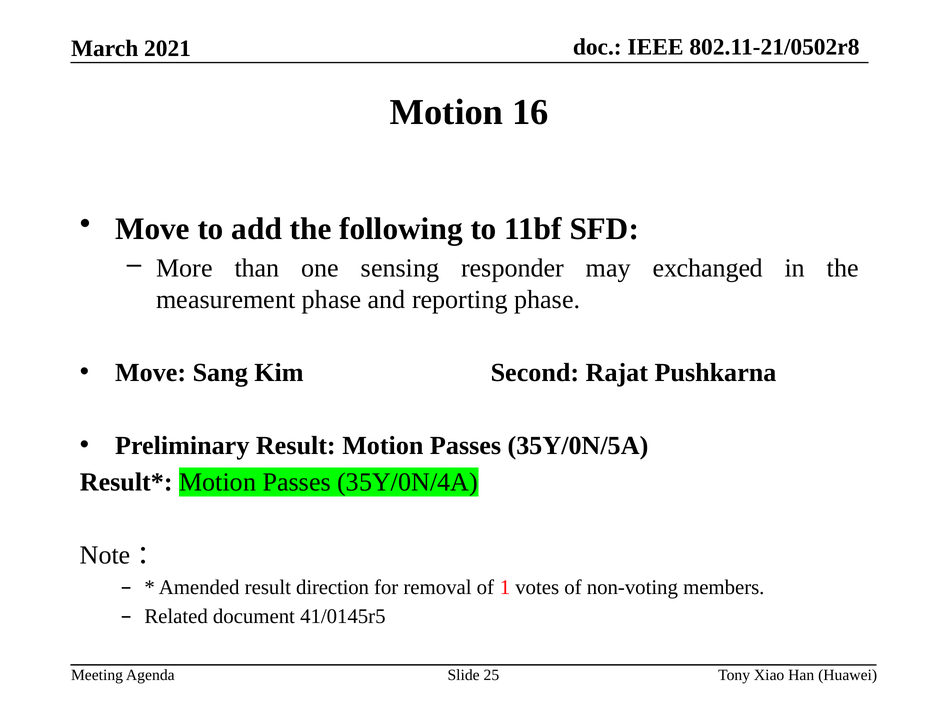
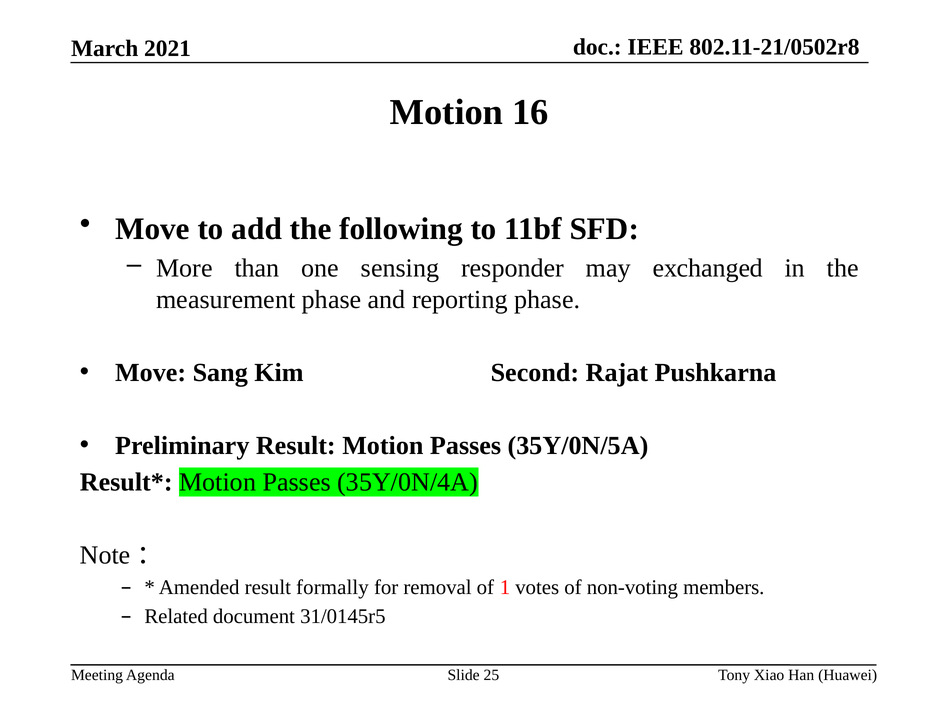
direction: direction -> formally (332, 587)
41/0145r5: 41/0145r5 -> 31/0145r5 (343, 617)
